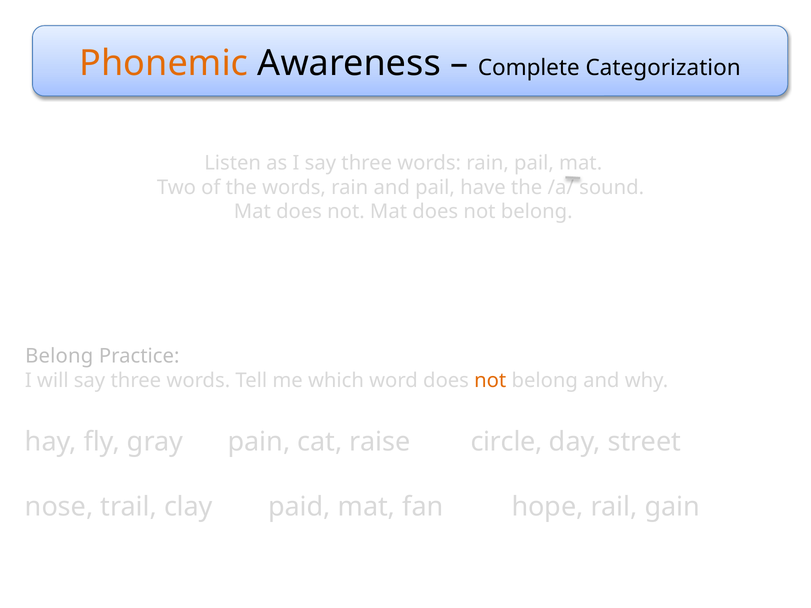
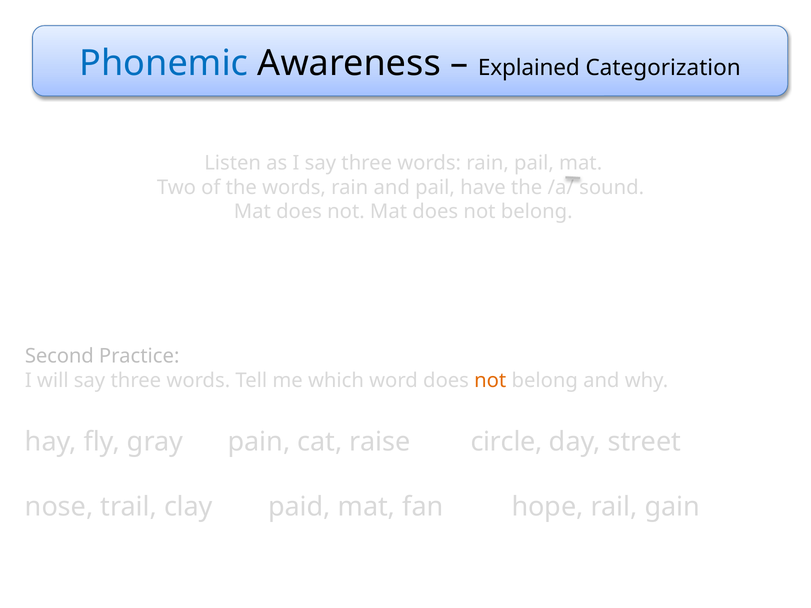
Phonemic colour: orange -> blue (164, 63)
Complete: Complete -> Explained (529, 68)
Belong: Belong -> Second (59, 356)
